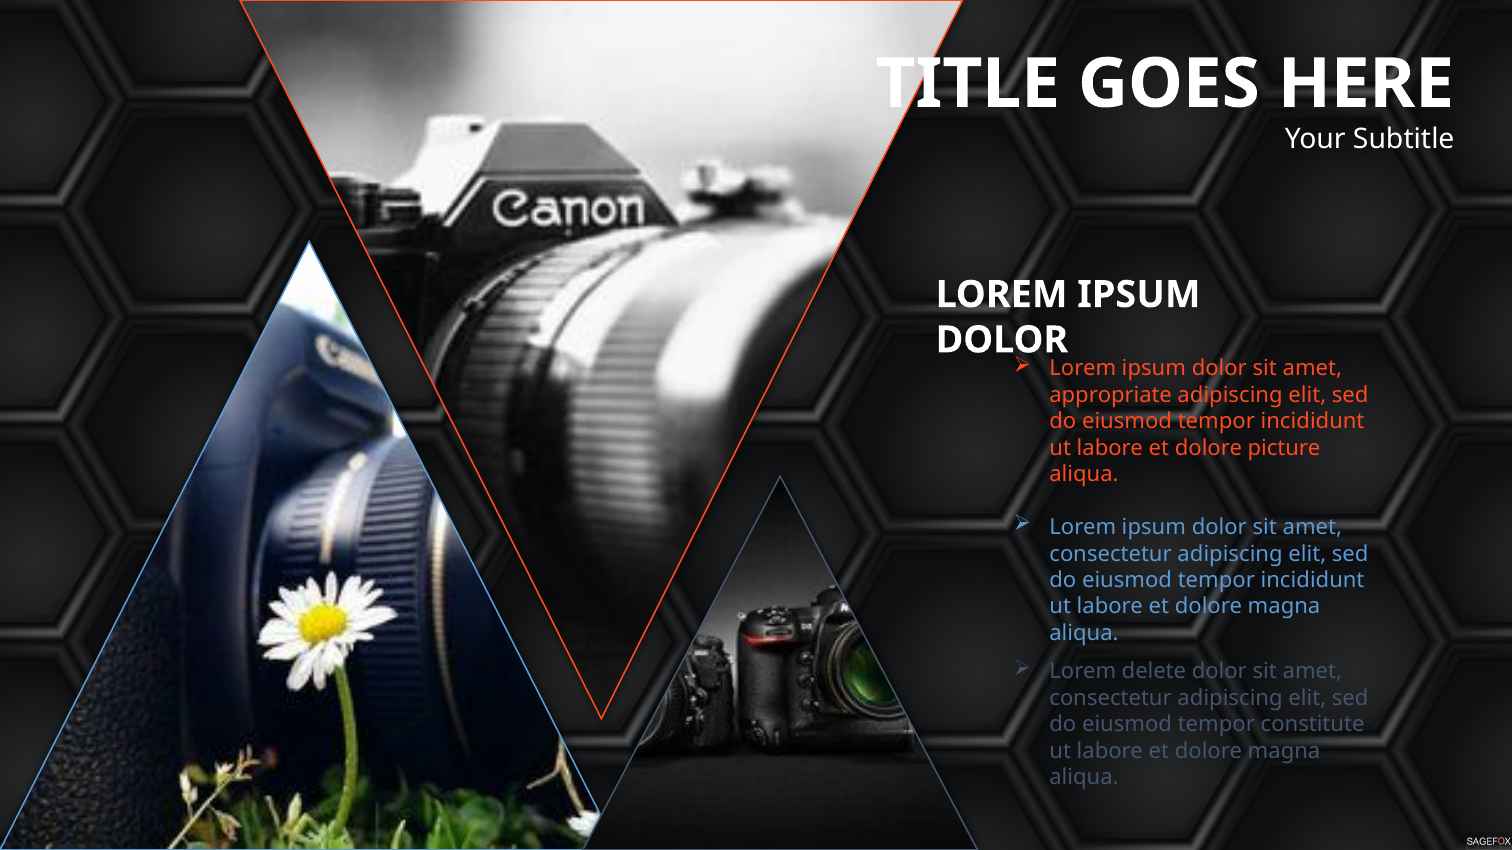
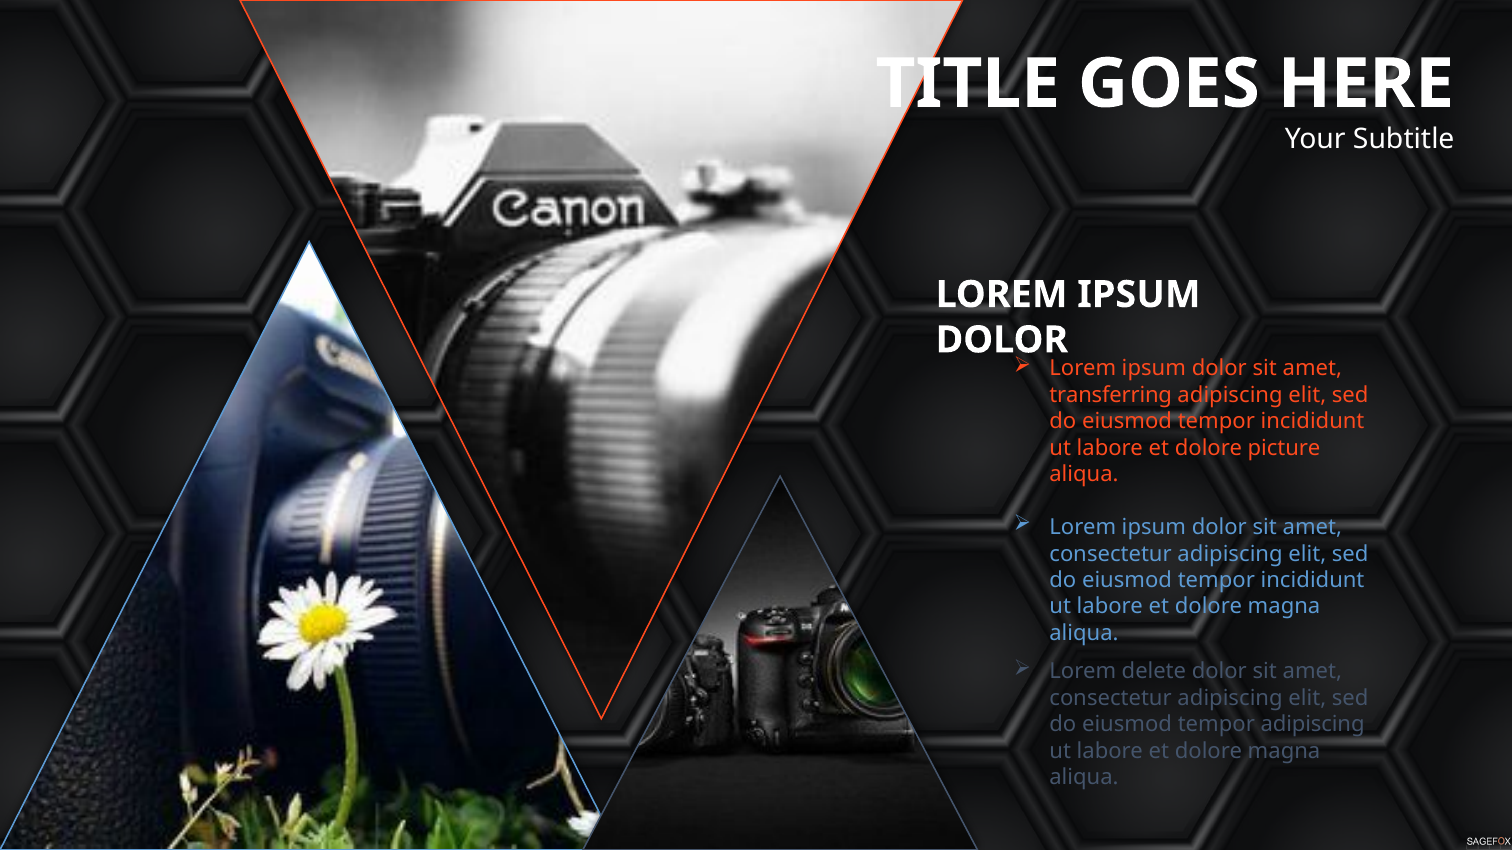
appropriate: appropriate -> transferring (1111, 395)
tempor constitute: constitute -> adipiscing (1313, 725)
